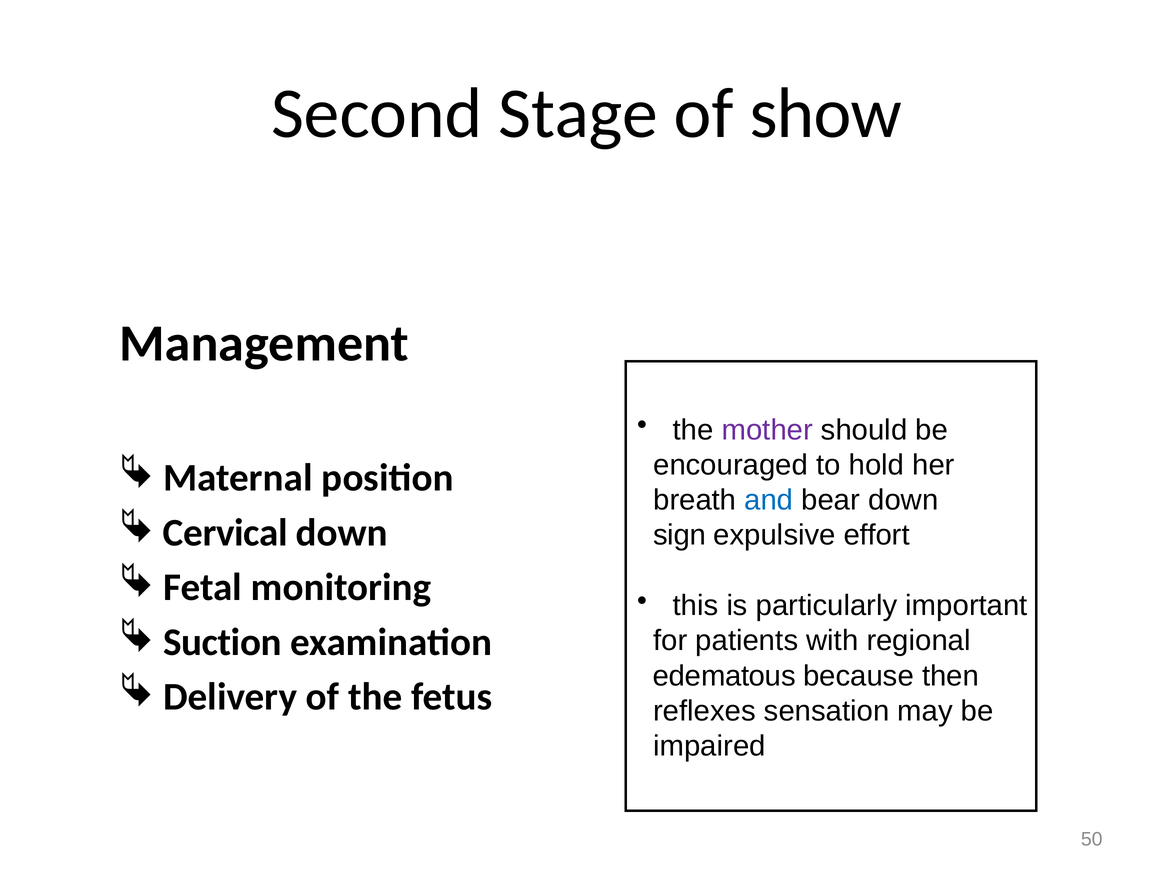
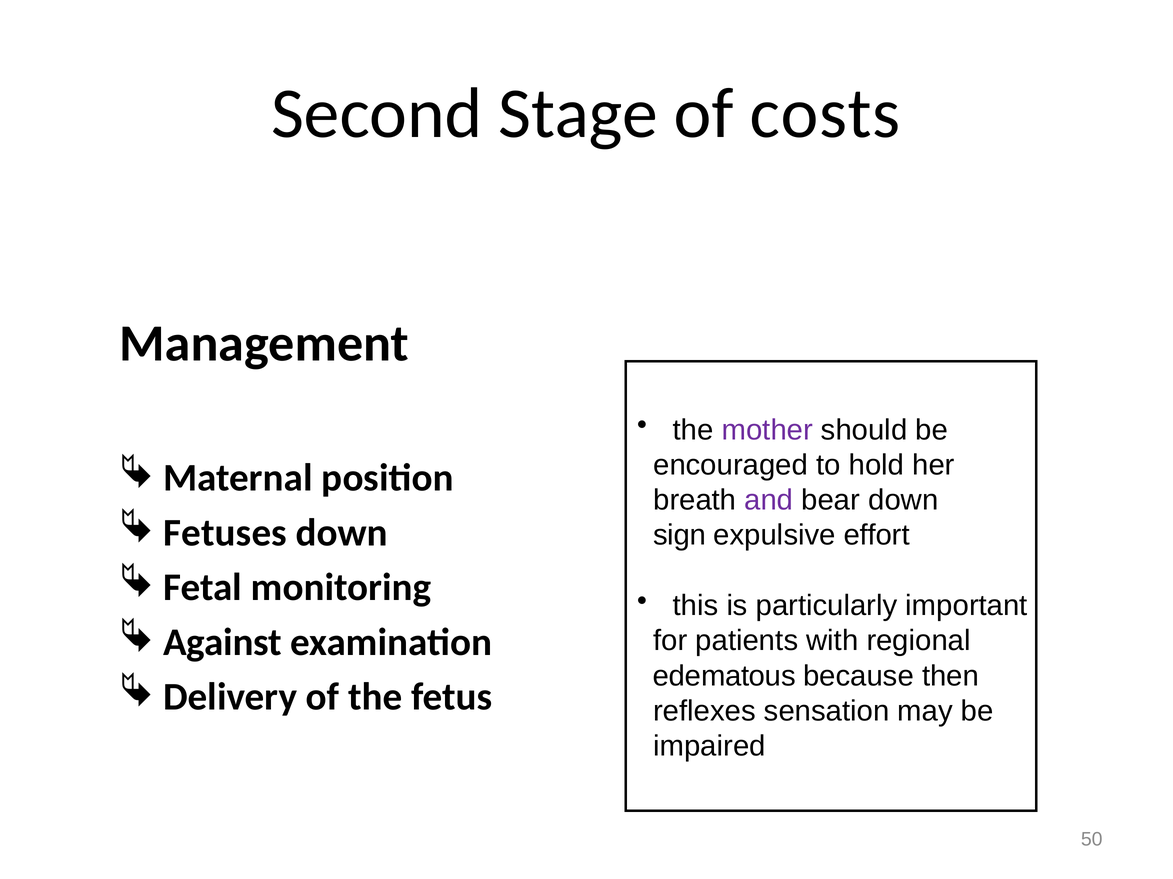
show: show -> costs (825, 114)
and colour: blue -> purple (769, 501)
Cervical: Cervical -> Fetuses (225, 533)
Suction: Suction -> Against (222, 643)
